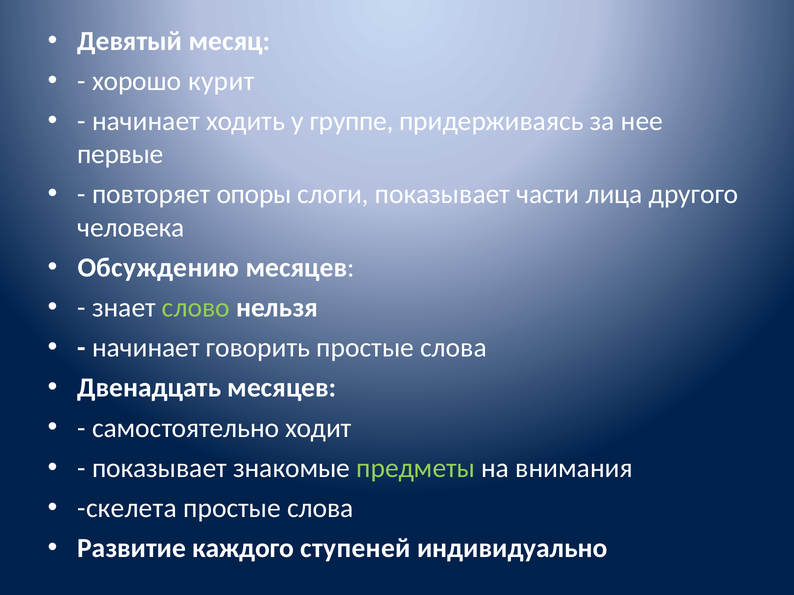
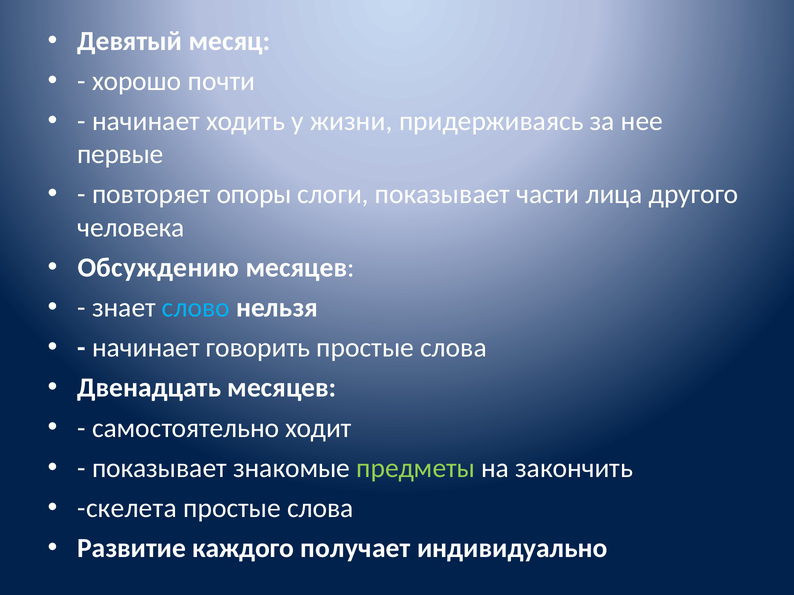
курит: курит -> почти (221, 81)
группе: группе -> жизни (351, 121)
слово colour: light green -> light blue (196, 308)
внимания: внимания -> закончить (574, 468)
ступеней: ступеней -> получает (356, 549)
